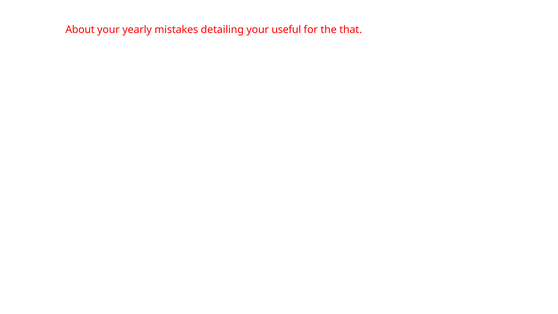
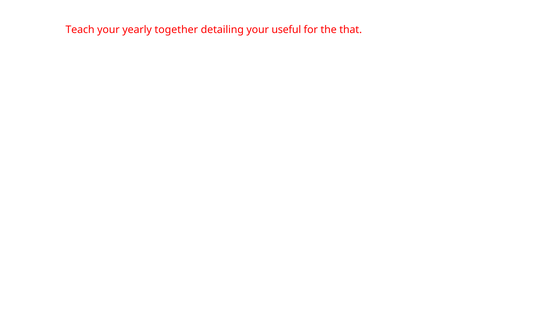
About: About -> Teach (80, 30)
mistakes: mistakes -> together (176, 30)
